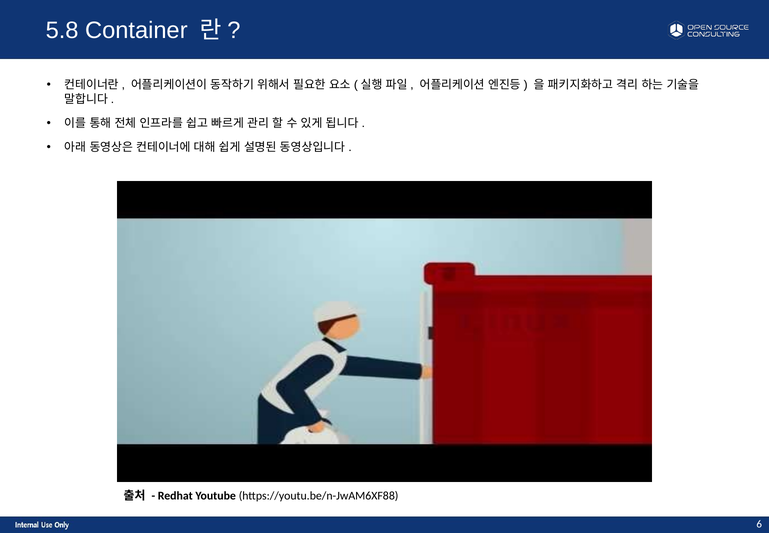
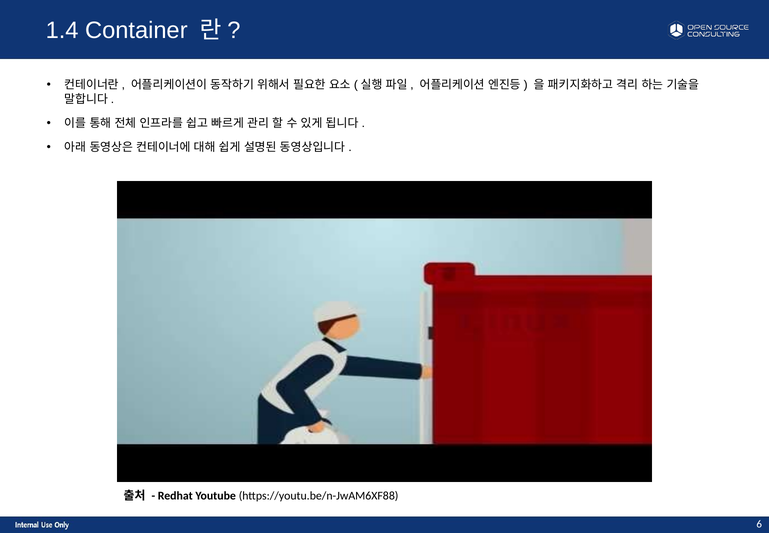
5.8: 5.8 -> 1.4 (62, 30)
